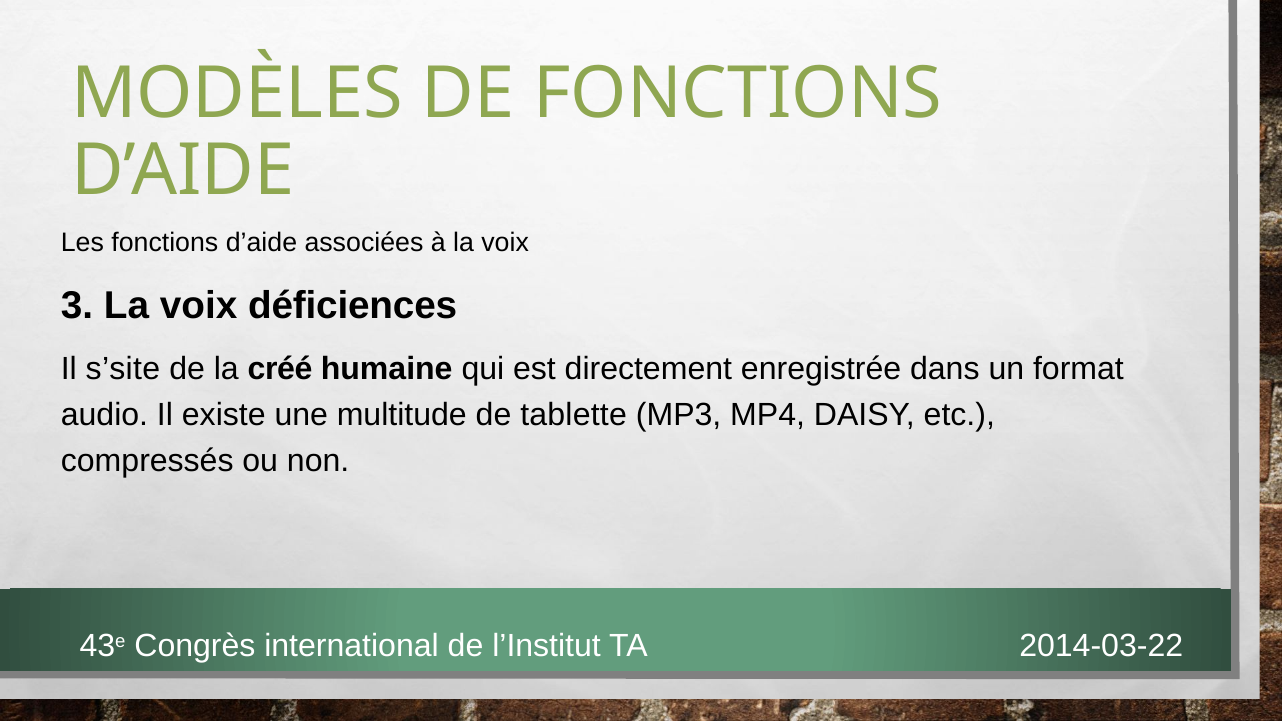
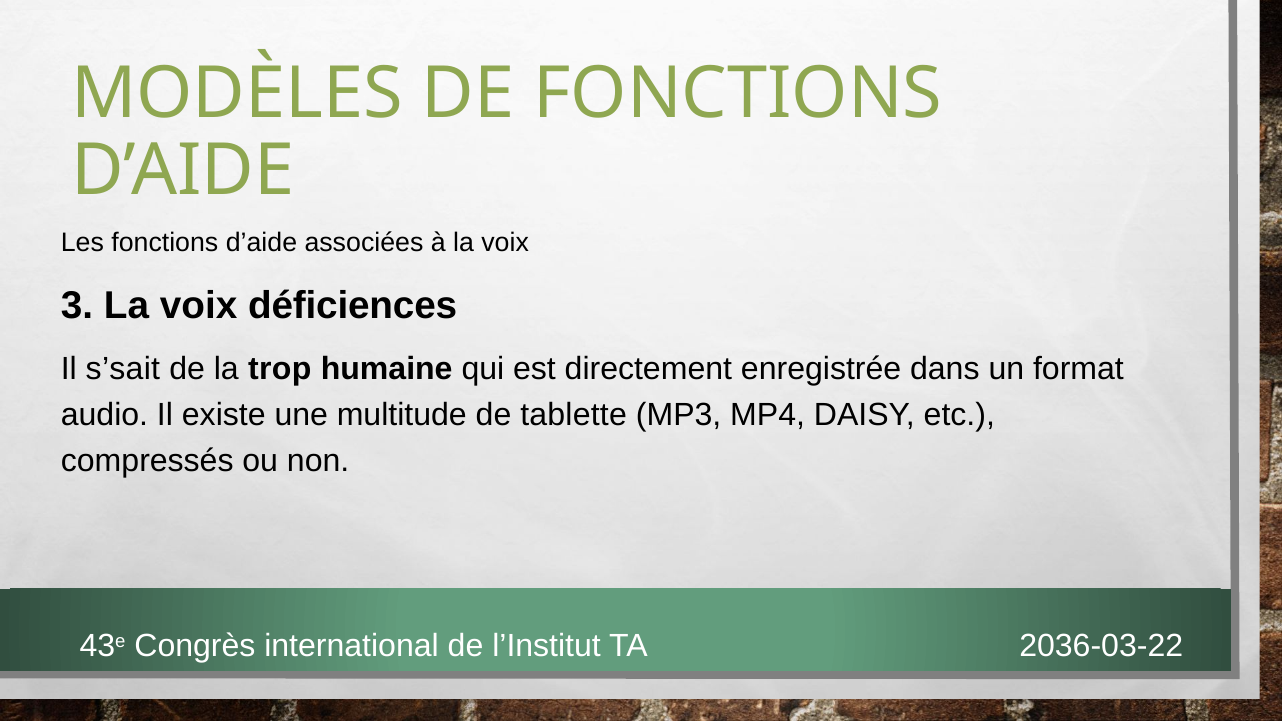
s’site: s’site -> s’sait (123, 369)
créé: créé -> trop (280, 369)
2014-03-22: 2014-03-22 -> 2036-03-22 (1101, 646)
